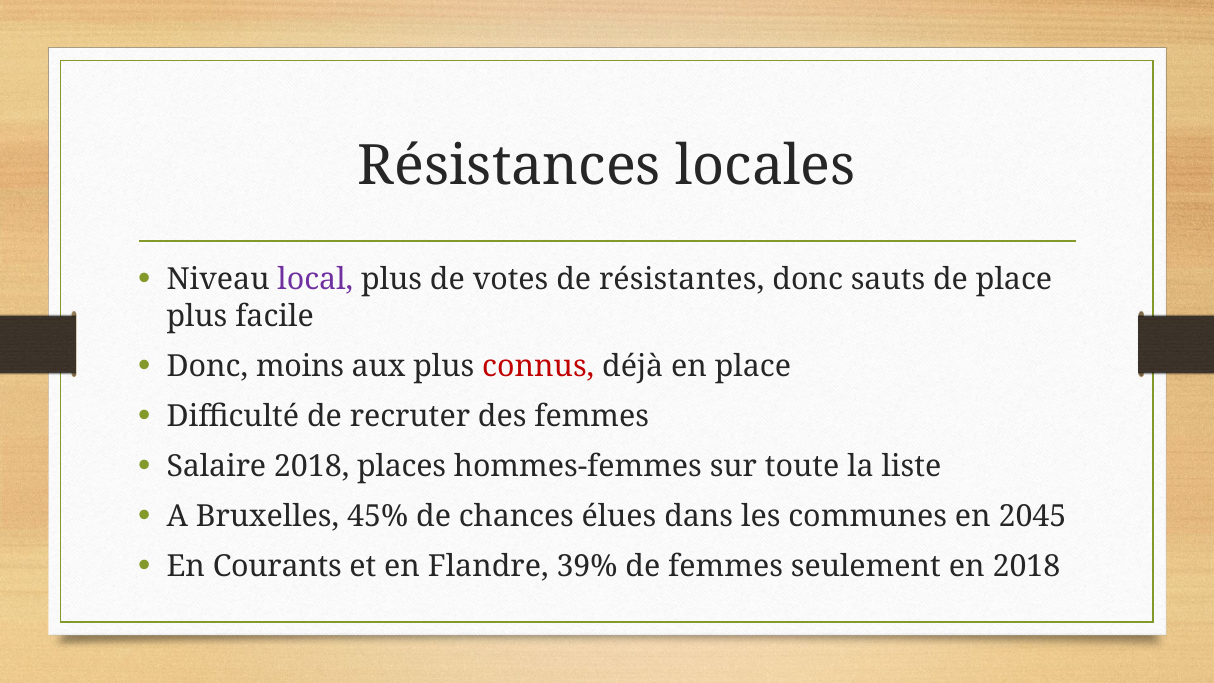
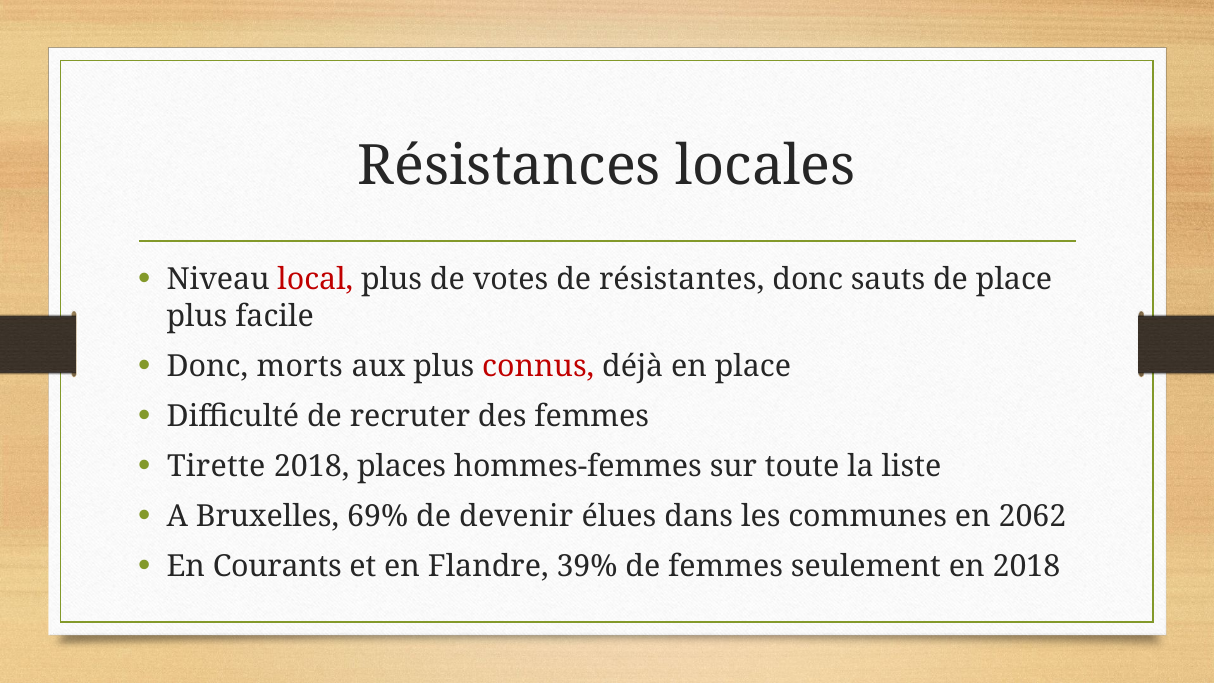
local colour: purple -> red (315, 280)
moins: moins -> morts (300, 366)
Salaire: Salaire -> Tirette (216, 466)
45%: 45% -> 69% (378, 516)
chances: chances -> devenir (516, 516)
2045: 2045 -> 2062 (1032, 516)
